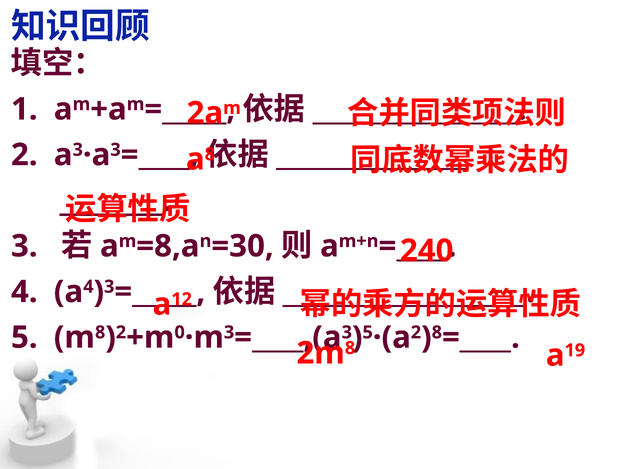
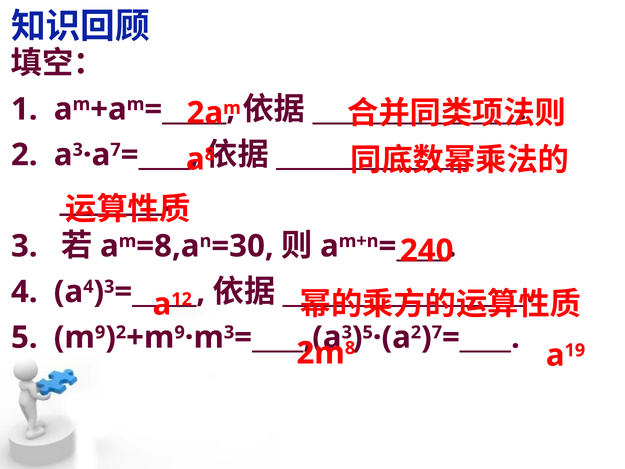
3: 3 -> 7 (116, 150)
8: 8 -> 9 (100, 332)
0: 0 -> 9 (180, 332)
8: 8 -> 7 (437, 332)
